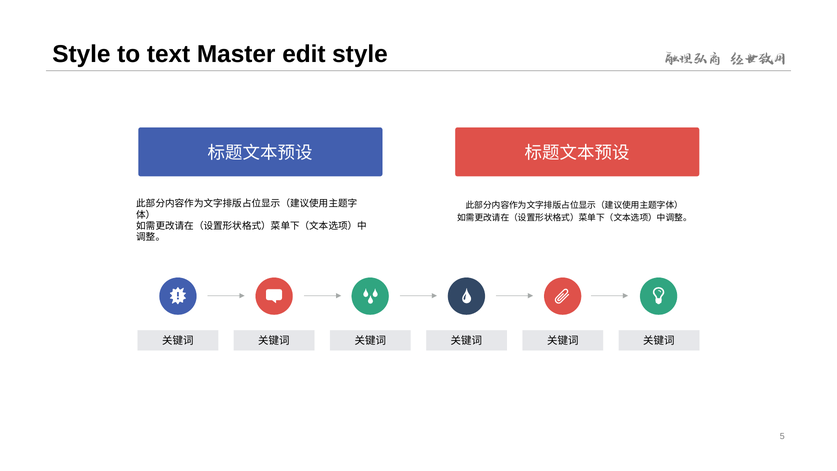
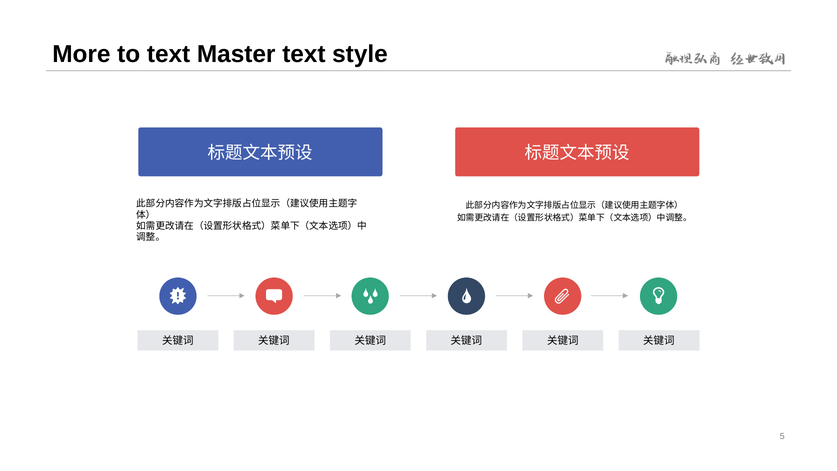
Style: Style -> More (81, 54)
Master edit: edit -> text (304, 54)
